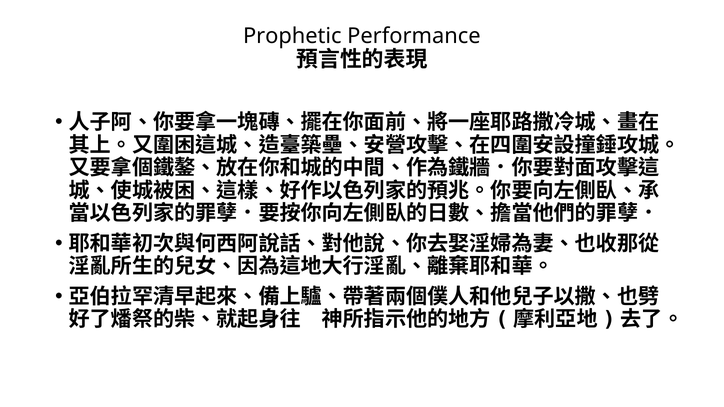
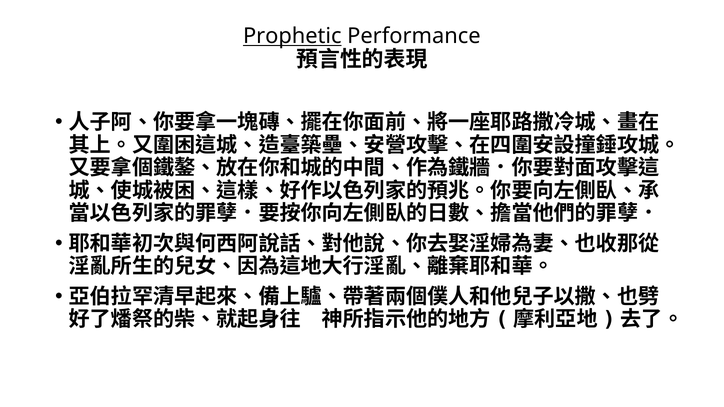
Prophetic underline: none -> present (292, 36)
